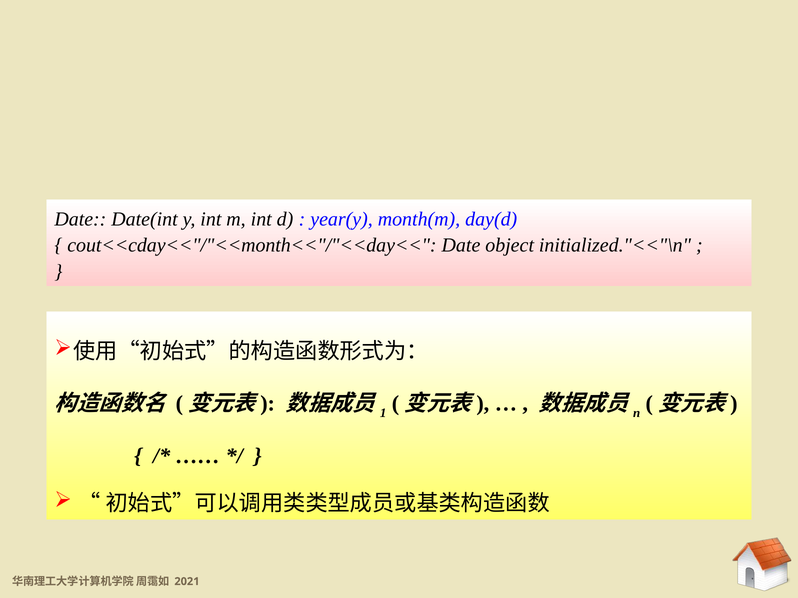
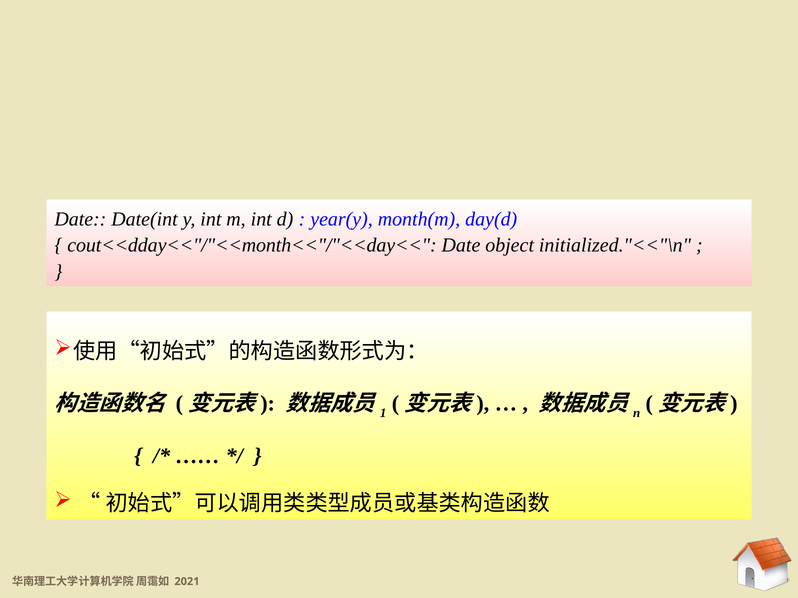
cout<<cday<<"/"<<month<<"/"<<day<<: cout<<cday<<"/"<<month<<"/"<<day<< -> cout<<dday<<"/"<<month<<"/"<<day<< (252, 245)
